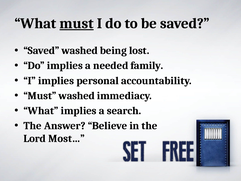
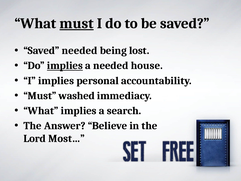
Saved washed: washed -> needed (80, 51)
implies underline: none -> present (65, 66)
family: family -> house (147, 66)
